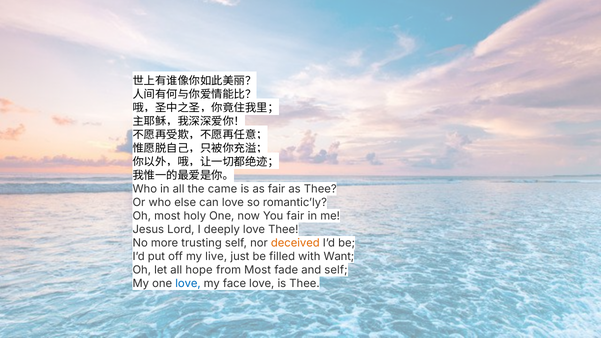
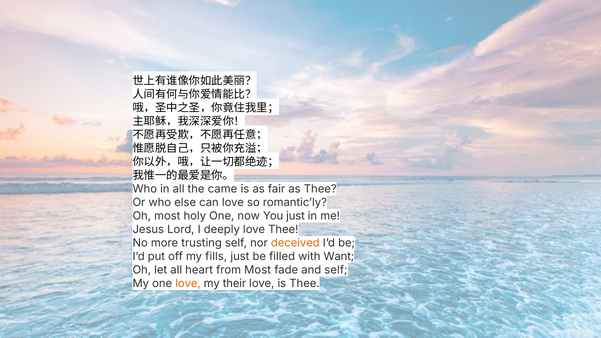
You fair: fair -> just (296, 216)
live: live -> fills (216, 257)
hope: hope -> heart (199, 270)
love colour: blue -> orange (188, 284)
face: face -> their (235, 284)
